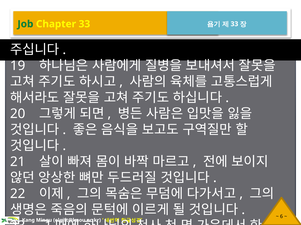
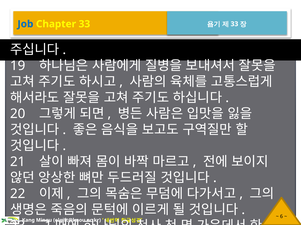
Job colour: green -> blue (25, 24)
